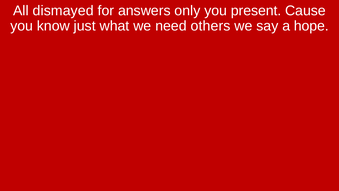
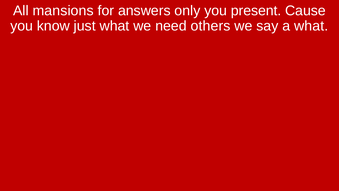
dismayed: dismayed -> mansions (63, 11)
a hope: hope -> what (311, 26)
